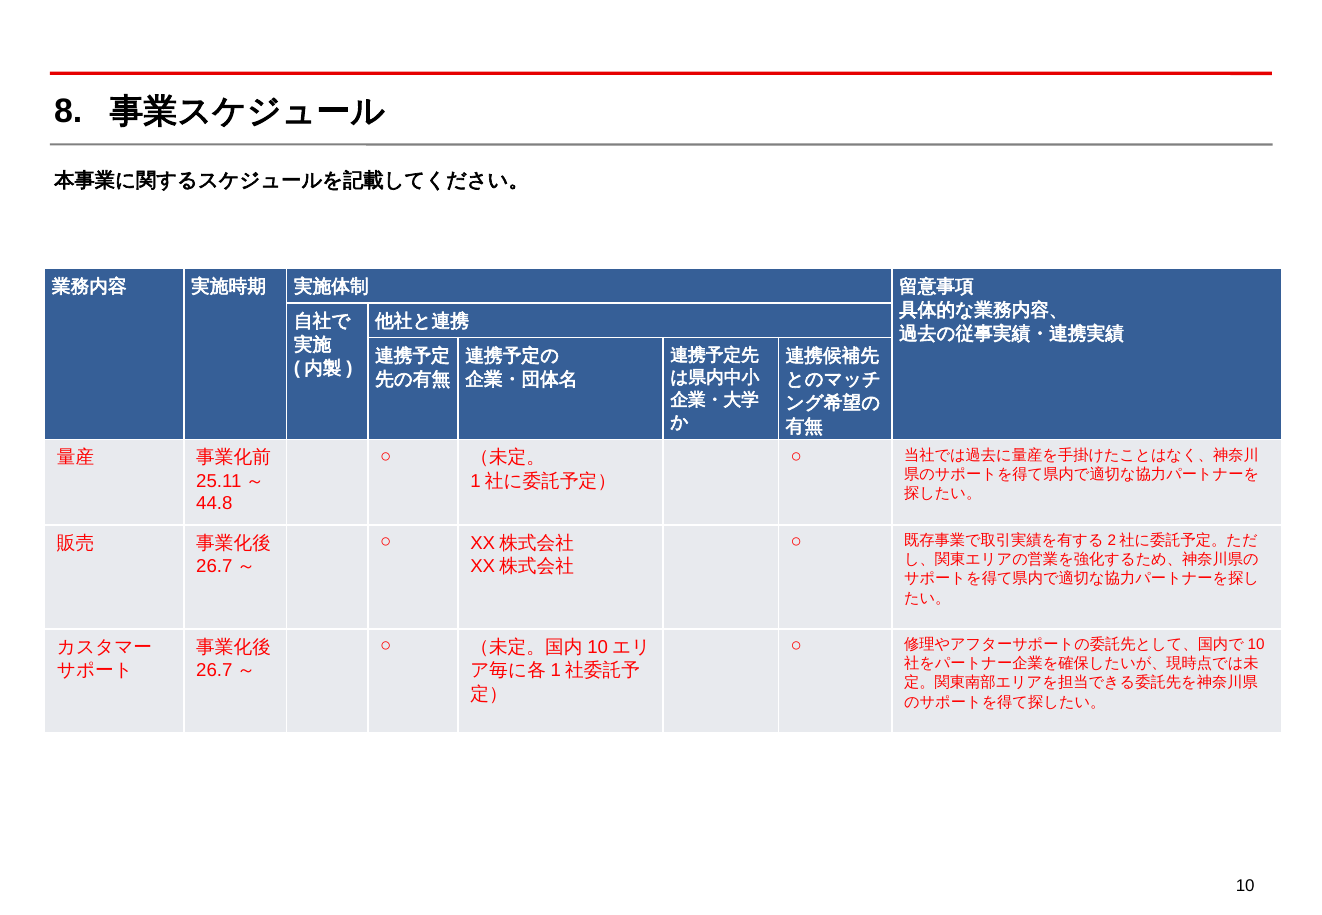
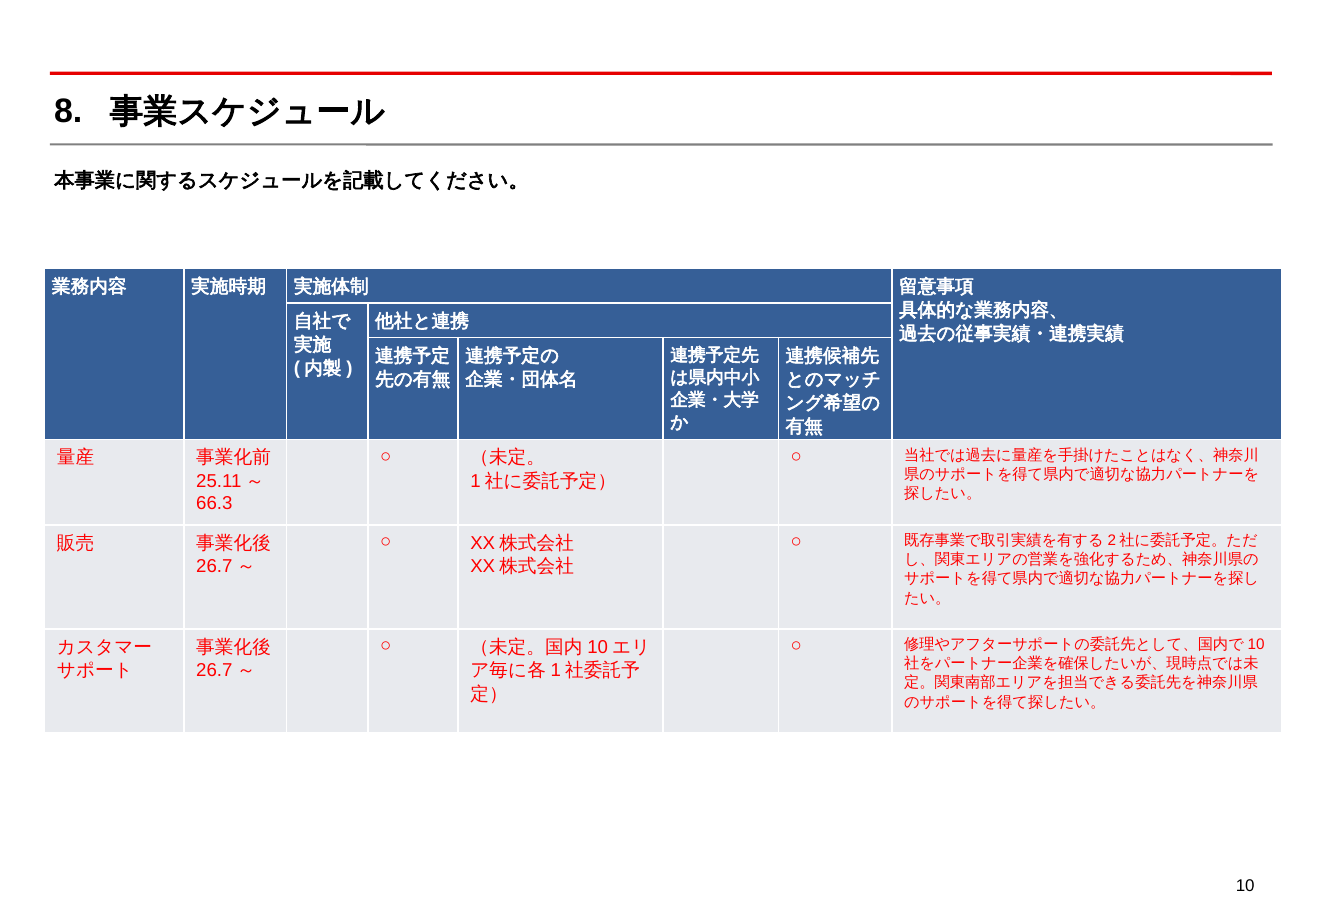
44.8: 44.8 -> 66.3 (214, 503)
